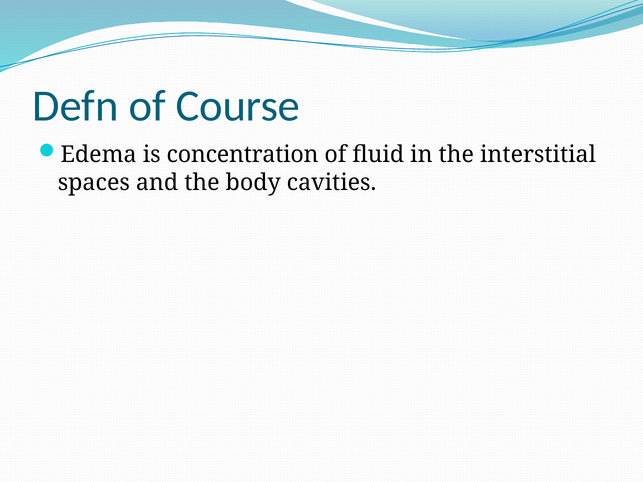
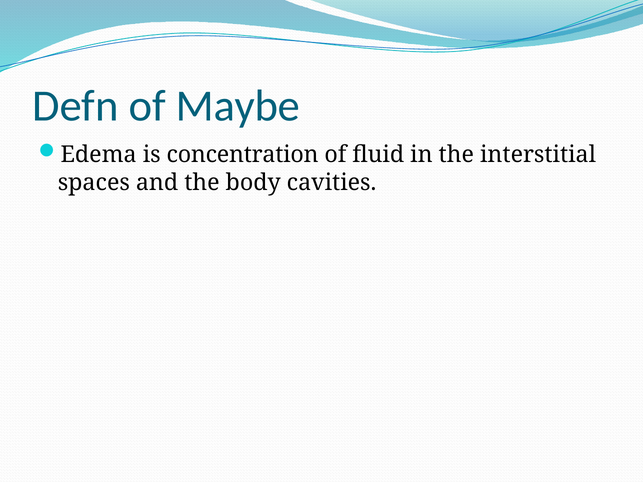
Course: Course -> Maybe (238, 106)
